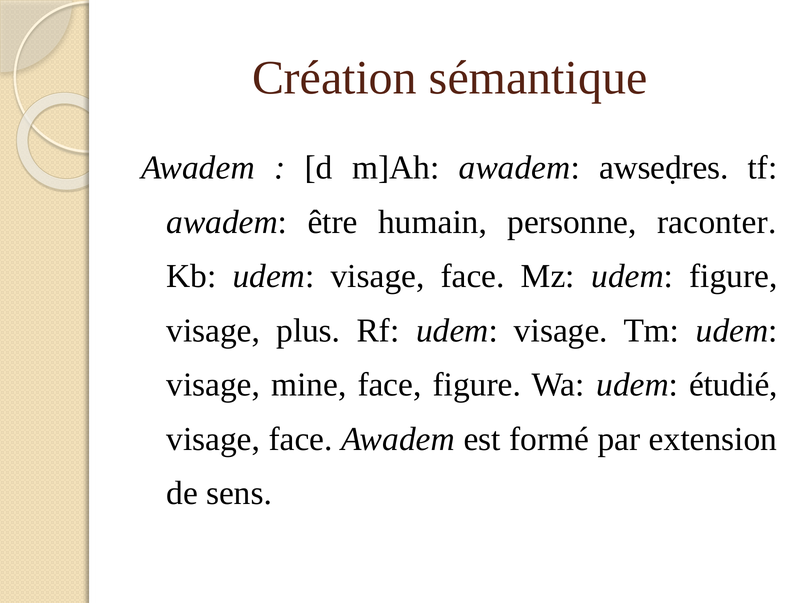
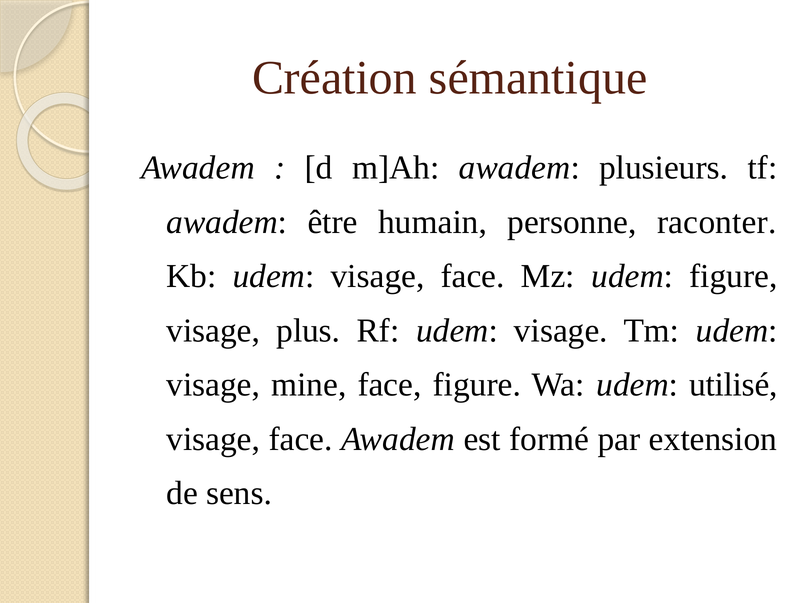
awseḍres: awseḍres -> plusieurs (664, 168)
étudié: étudié -> utilisé (733, 385)
